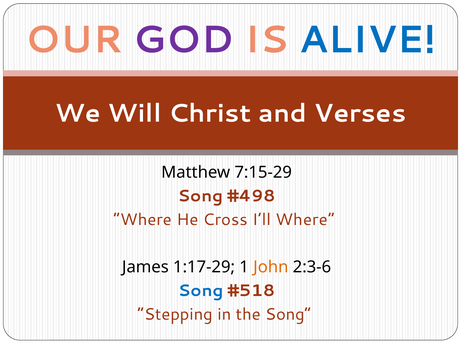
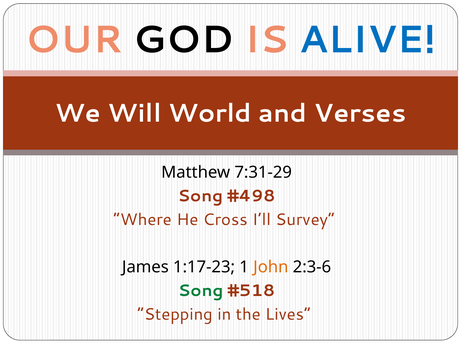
GOD colour: purple -> black (184, 40)
Christ: Christ -> World (210, 114)
7:15-29: 7:15-29 -> 7:31-29 (263, 173)
I’ll Where: Where -> Survey (305, 220)
1:17-29: 1:17-29 -> 1:17-23 (204, 268)
Song colour: blue -> green (201, 291)
the Song: Song -> Lives (288, 315)
